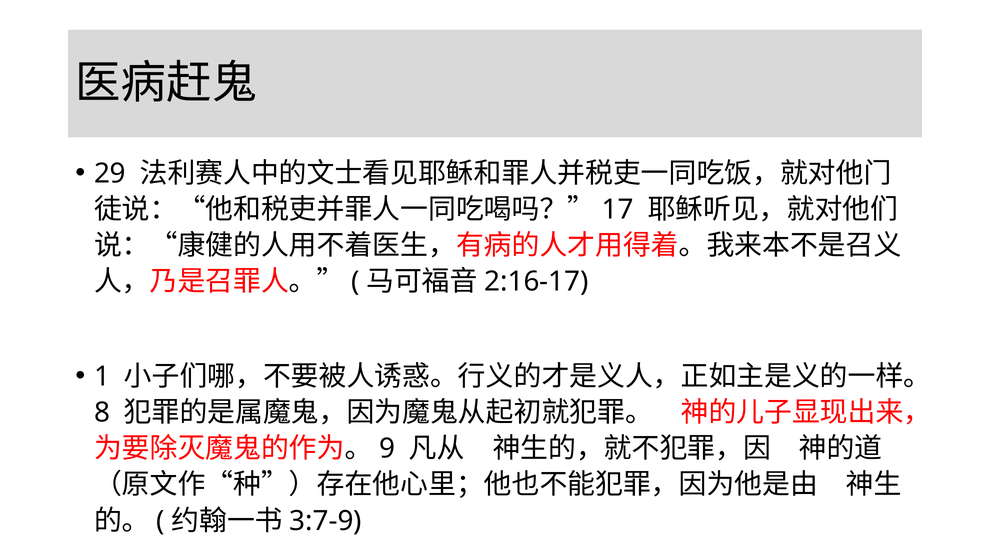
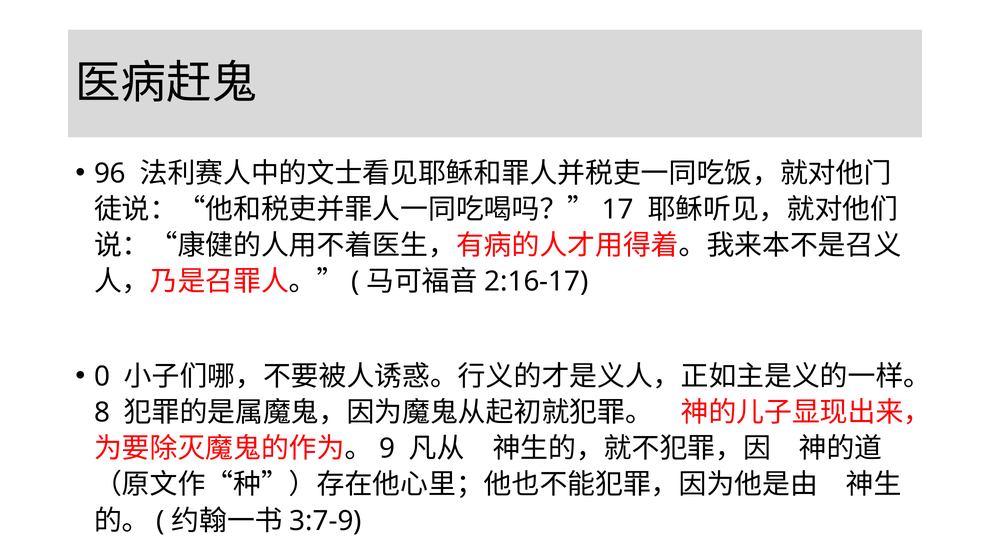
29: 29 -> 96 (110, 173)
1: 1 -> 0 (102, 376)
